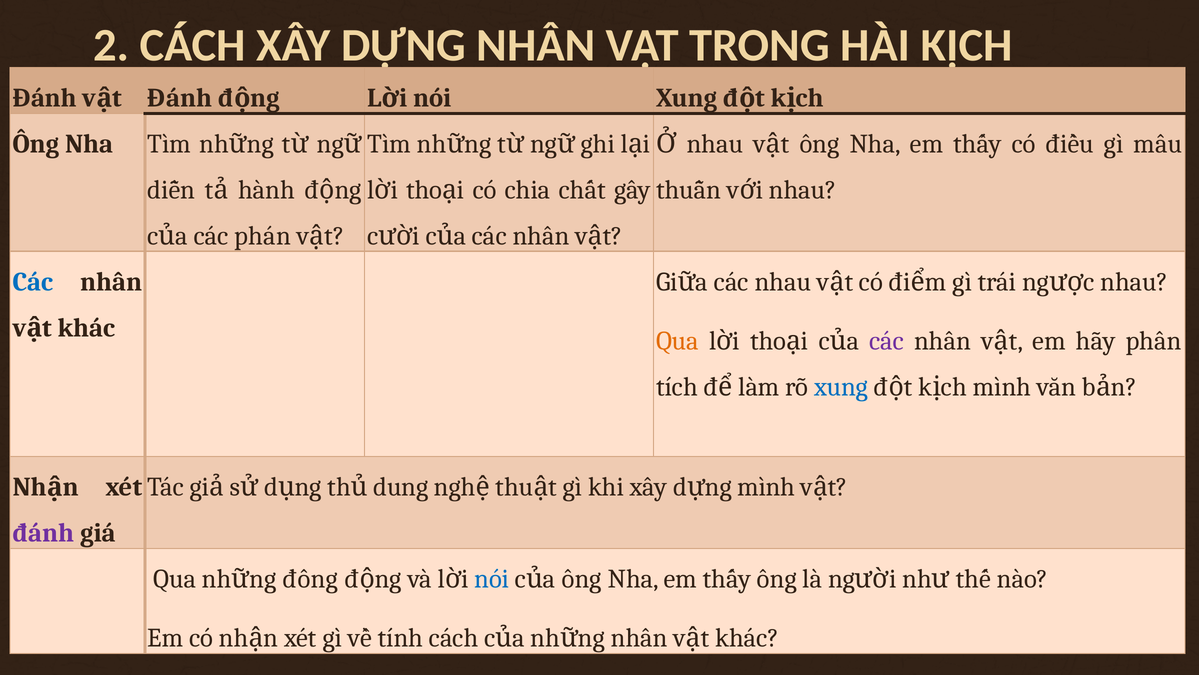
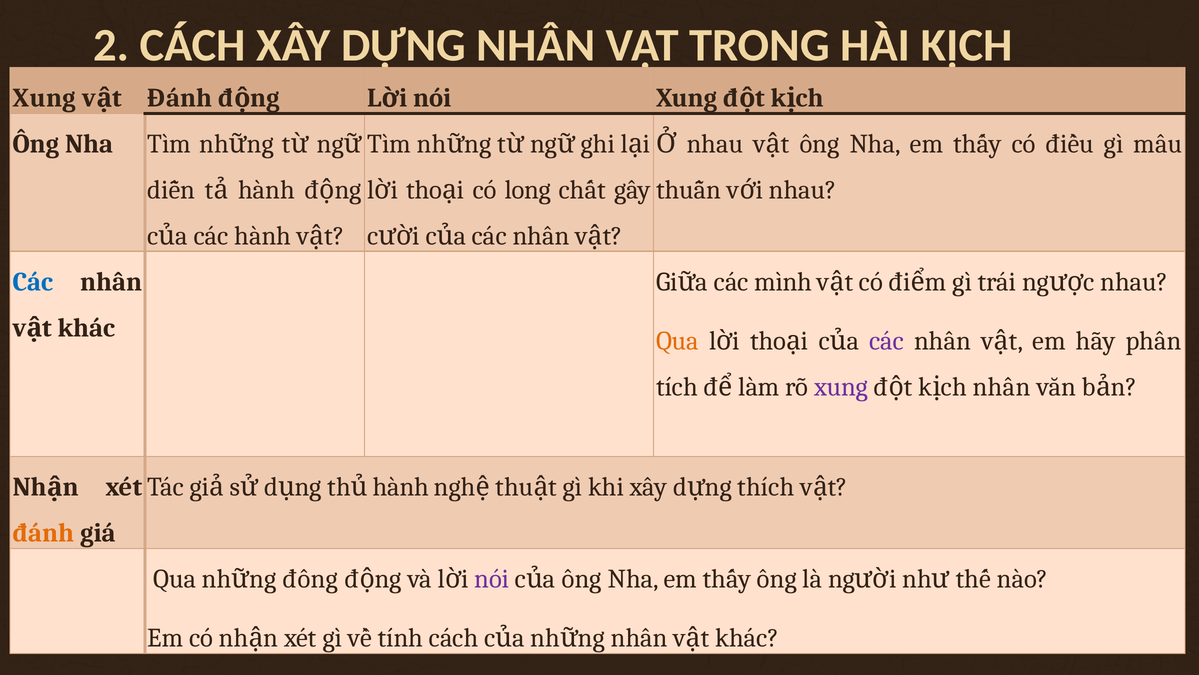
Đánh: Đánh -> Xung (44, 98)
chia: chia -> long (528, 190)
các phán: phán -> hành (263, 236)
các nhau: nhau -> mình (783, 282)
xung colour: blue -> purple (841, 387)
mình: mình -> nhân (1002, 387)
dung: dung -> hành (401, 487)
mình: mình -> thích (766, 487)
đánh colour: purple -> orange (43, 533)
nói colour: blue -> purple (492, 578)
